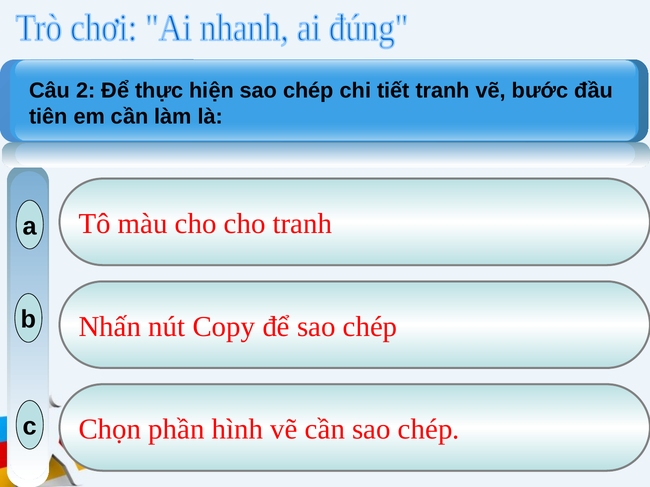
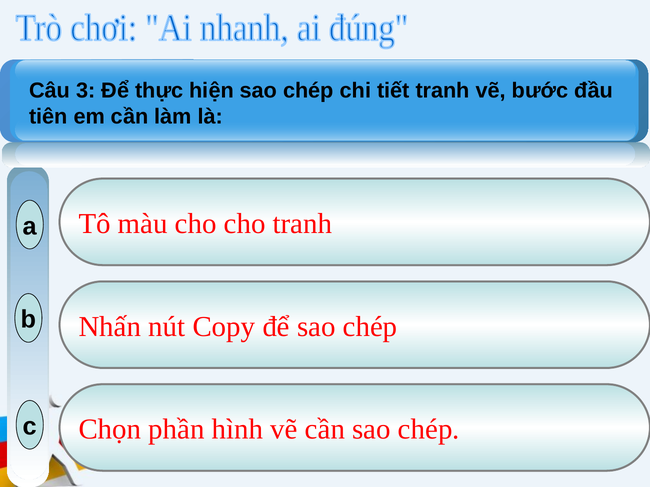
2: 2 -> 3 (86, 90)
